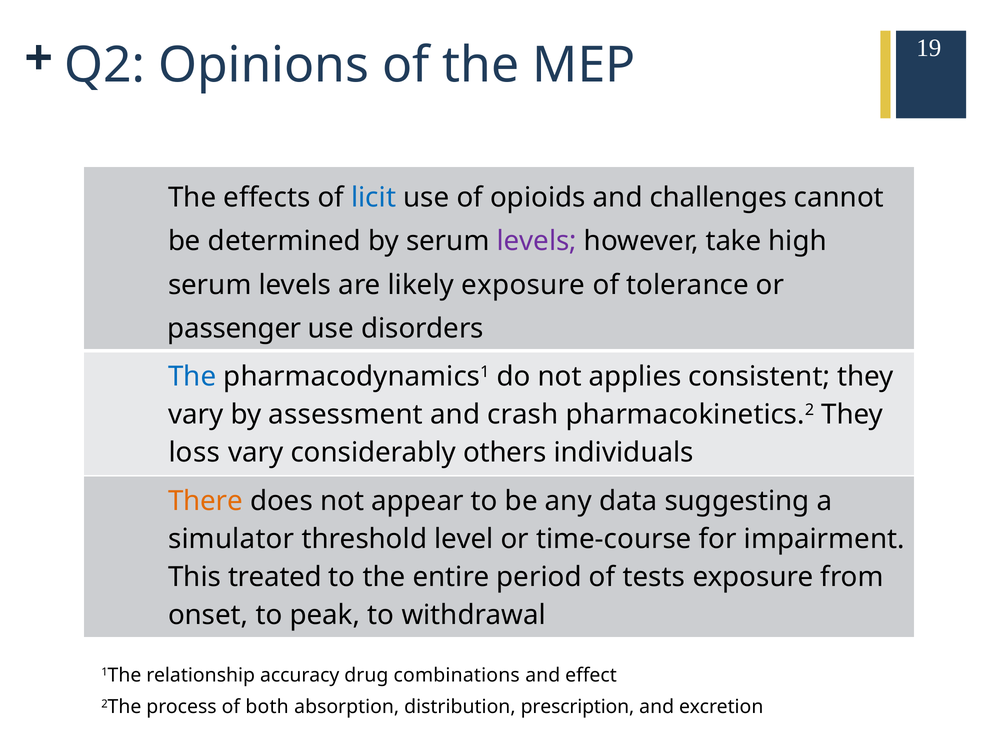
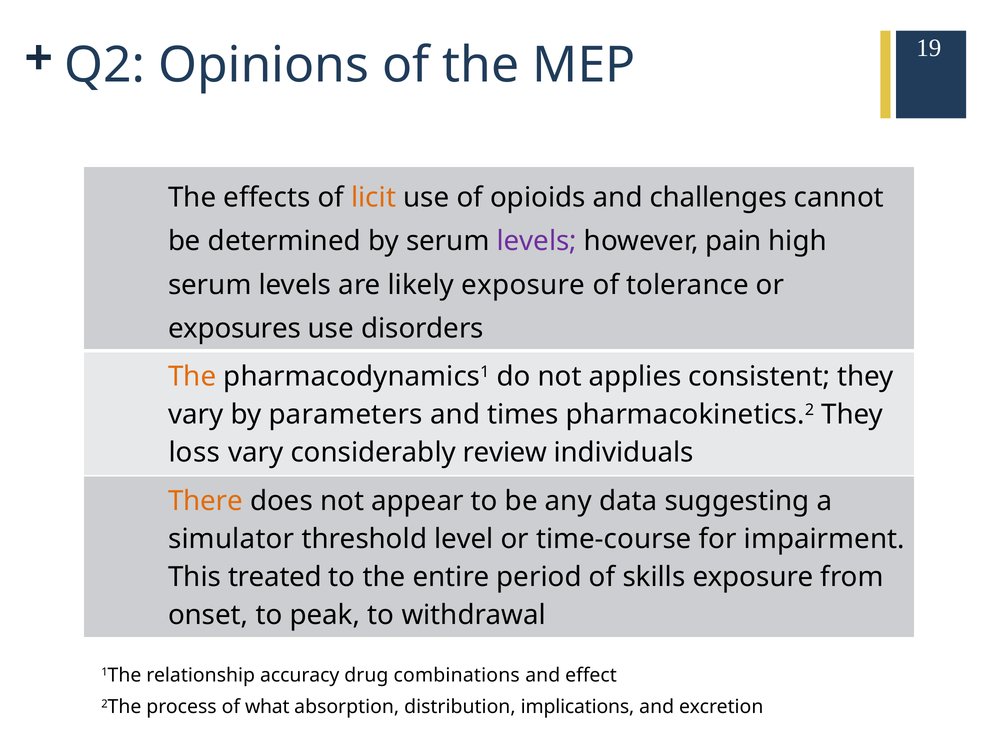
licit colour: blue -> orange (374, 198)
take: take -> pain (733, 241)
passenger: passenger -> exposures (234, 328)
The colour: blue -> orange (192, 376)
assessment: assessment -> parameters (346, 414)
crash: crash -> times (523, 414)
others: others -> review (505, 452)
tests: tests -> skills (654, 577)
both: both -> what (267, 707)
prescription: prescription -> implications (577, 707)
